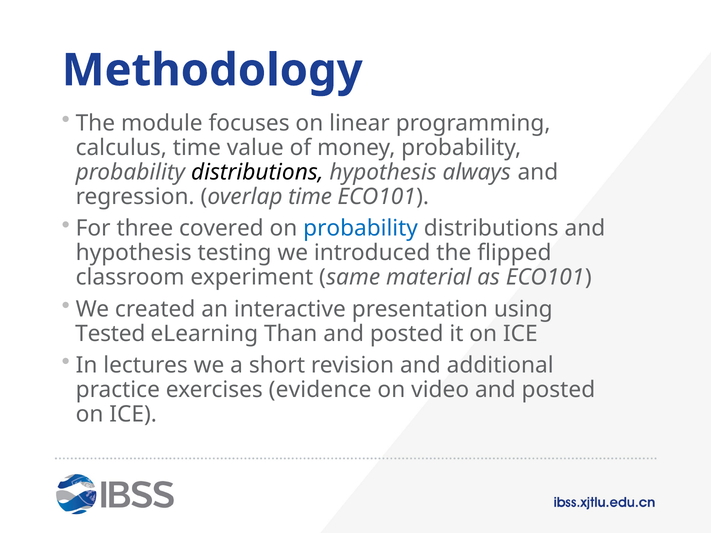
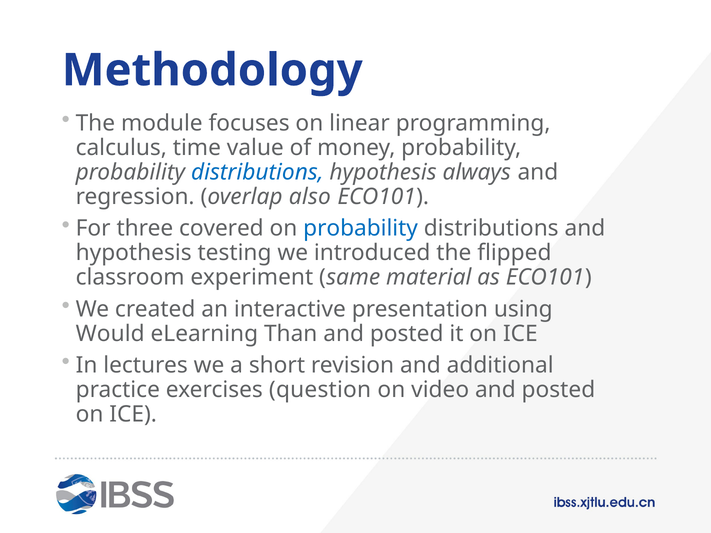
distributions colour: black -> blue (257, 172)
overlap time: time -> also (310, 197)
Tested: Tested -> Would (110, 334)
evidence: evidence -> question (320, 390)
